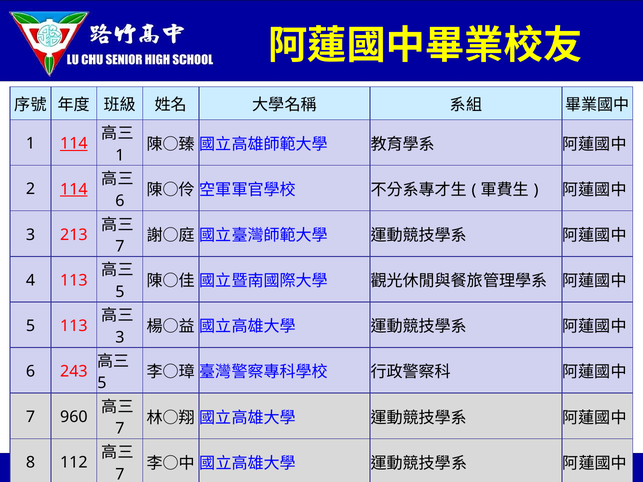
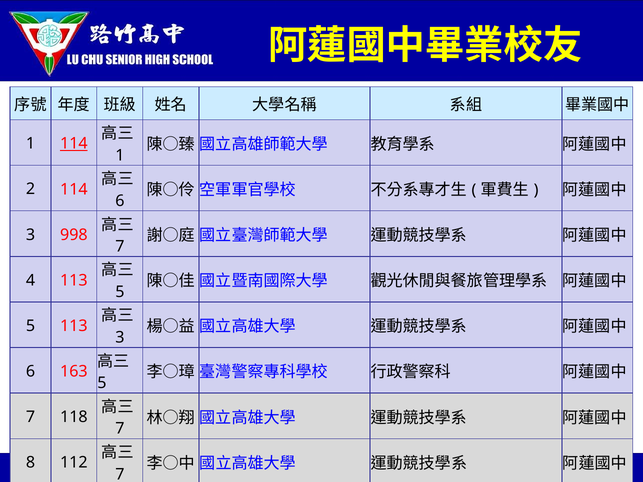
114 underline: present -> none (74, 189)
213: 213 -> 998 (74, 235)
243: 243 -> 163 (74, 372)
960: 960 -> 118 (74, 417)
